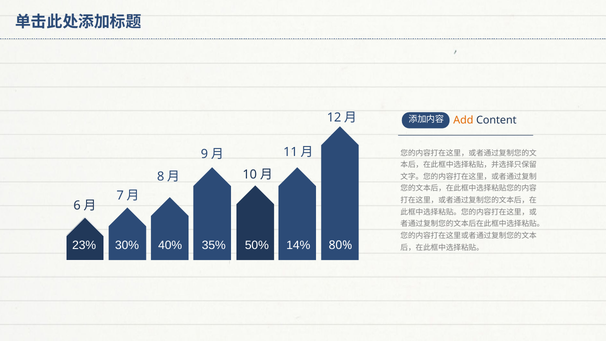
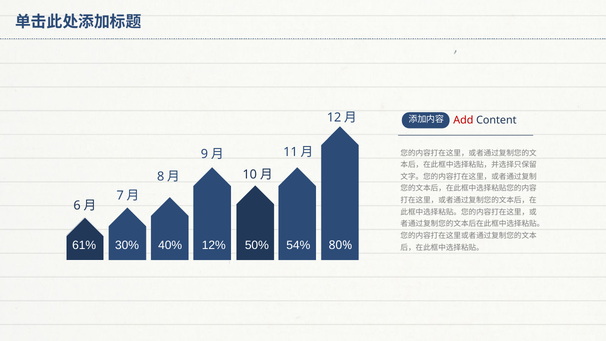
Add colour: orange -> red (463, 120)
23%: 23% -> 61% (84, 245)
35%: 35% -> 12% (214, 245)
14%: 14% -> 54% (298, 245)
